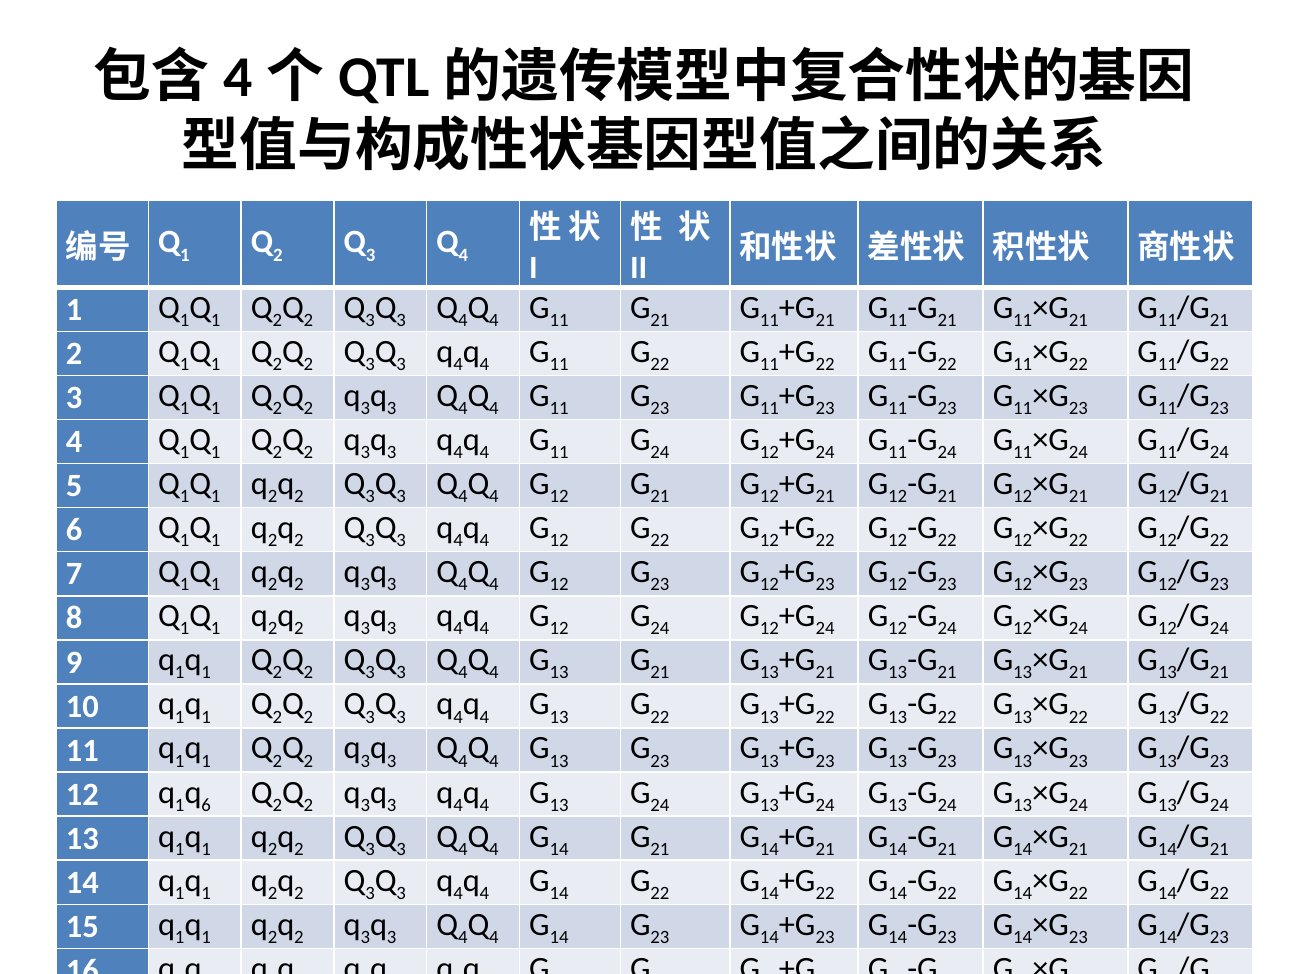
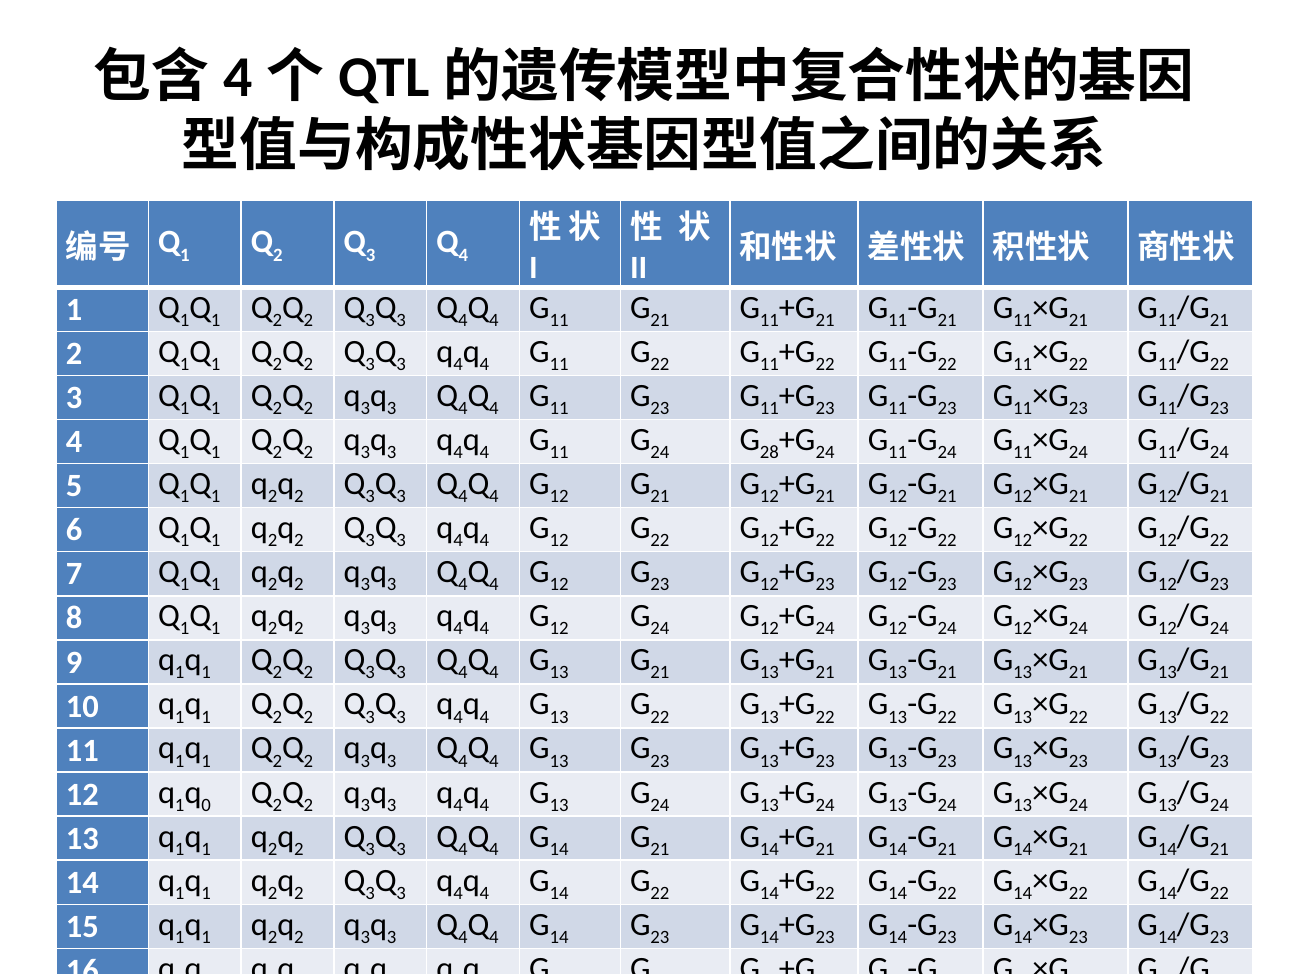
12: 12 -> 28 (769, 453)
6: 6 -> 0 (206, 805)
